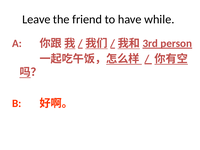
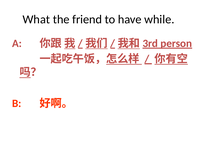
Leave: Leave -> What (36, 19)
